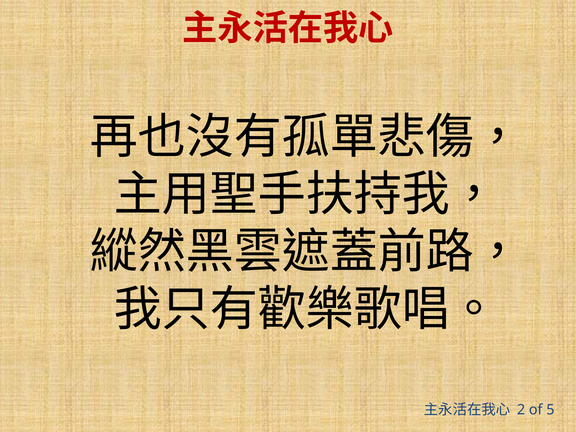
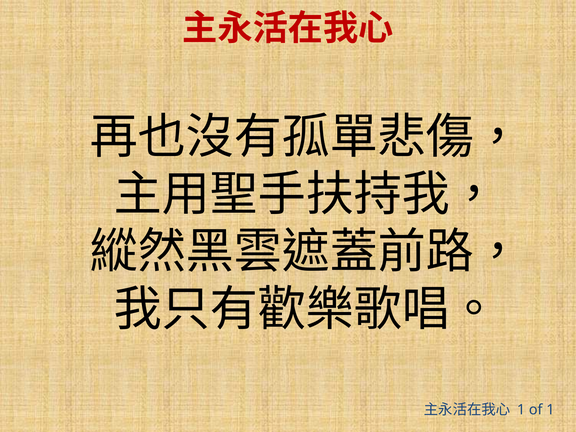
2: 2 -> 1 (521, 410)
of 5: 5 -> 1 (550, 410)
